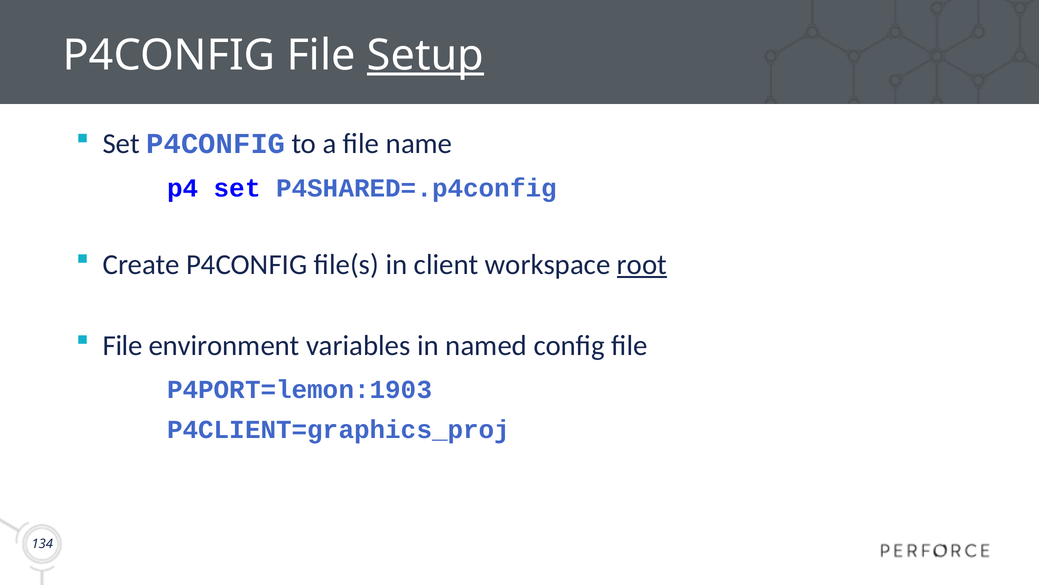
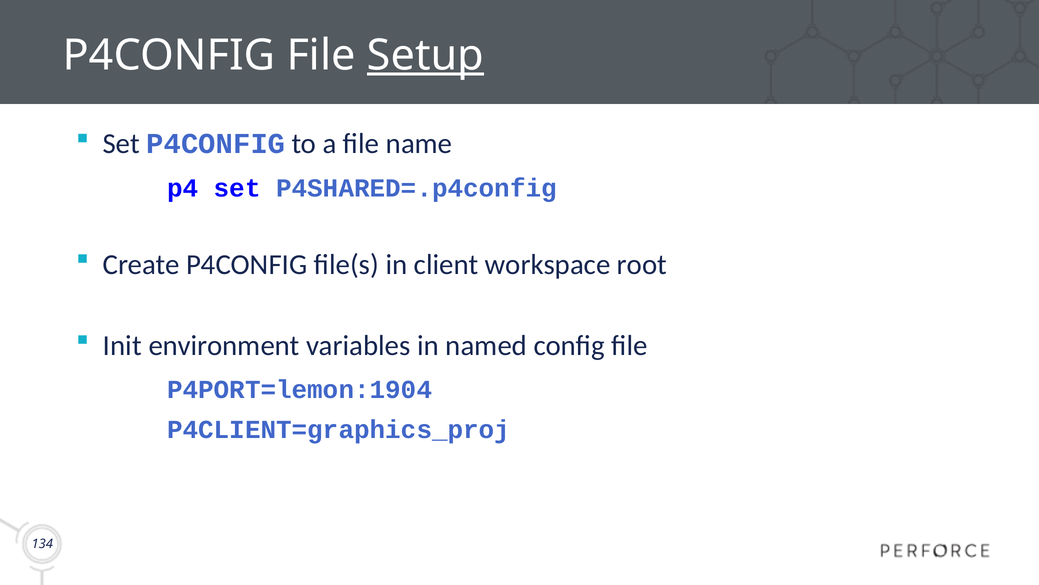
root underline: present -> none (642, 264)
File: File -> Init (122, 345)
P4PORT=lemon:1903: P4PORT=lemon:1903 -> P4PORT=lemon:1904 (300, 390)
